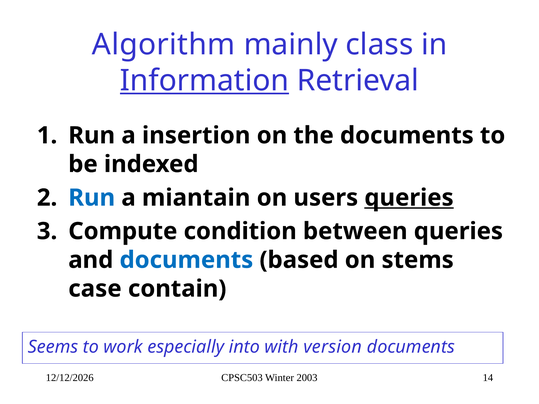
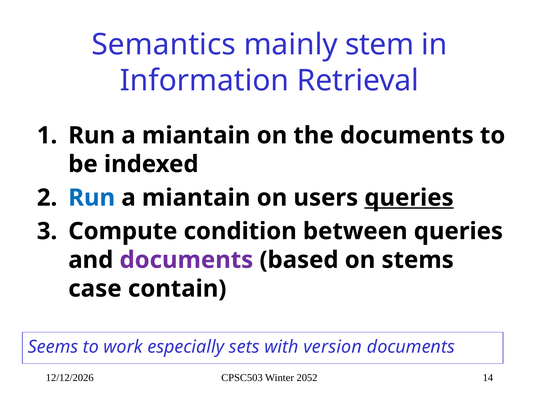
Algorithm: Algorithm -> Semantics (164, 45)
class: class -> stem (380, 45)
Information underline: present -> none (204, 81)
insertion: insertion -> miantain (196, 136)
documents colour: blue -> purple (186, 260)
into: into -> sets (244, 347)
2003: 2003 -> 2052 (307, 378)
